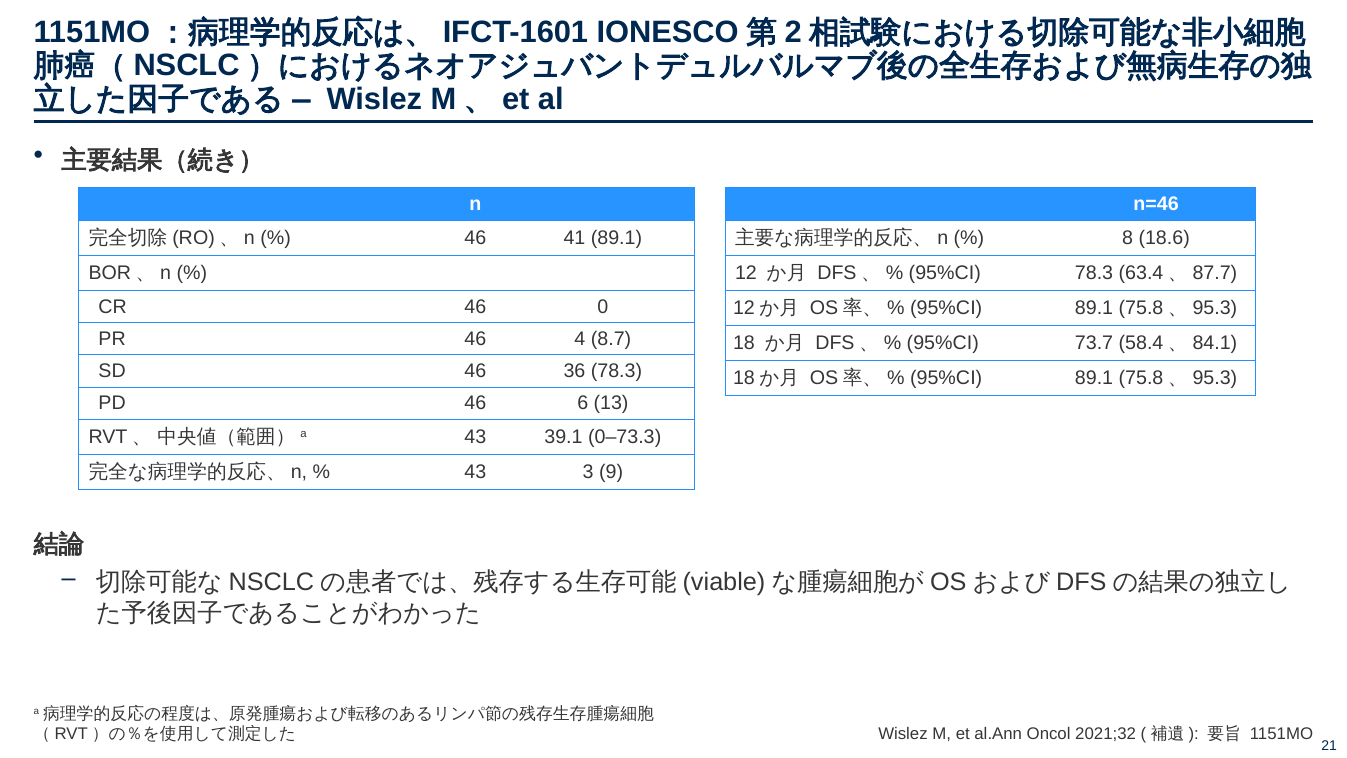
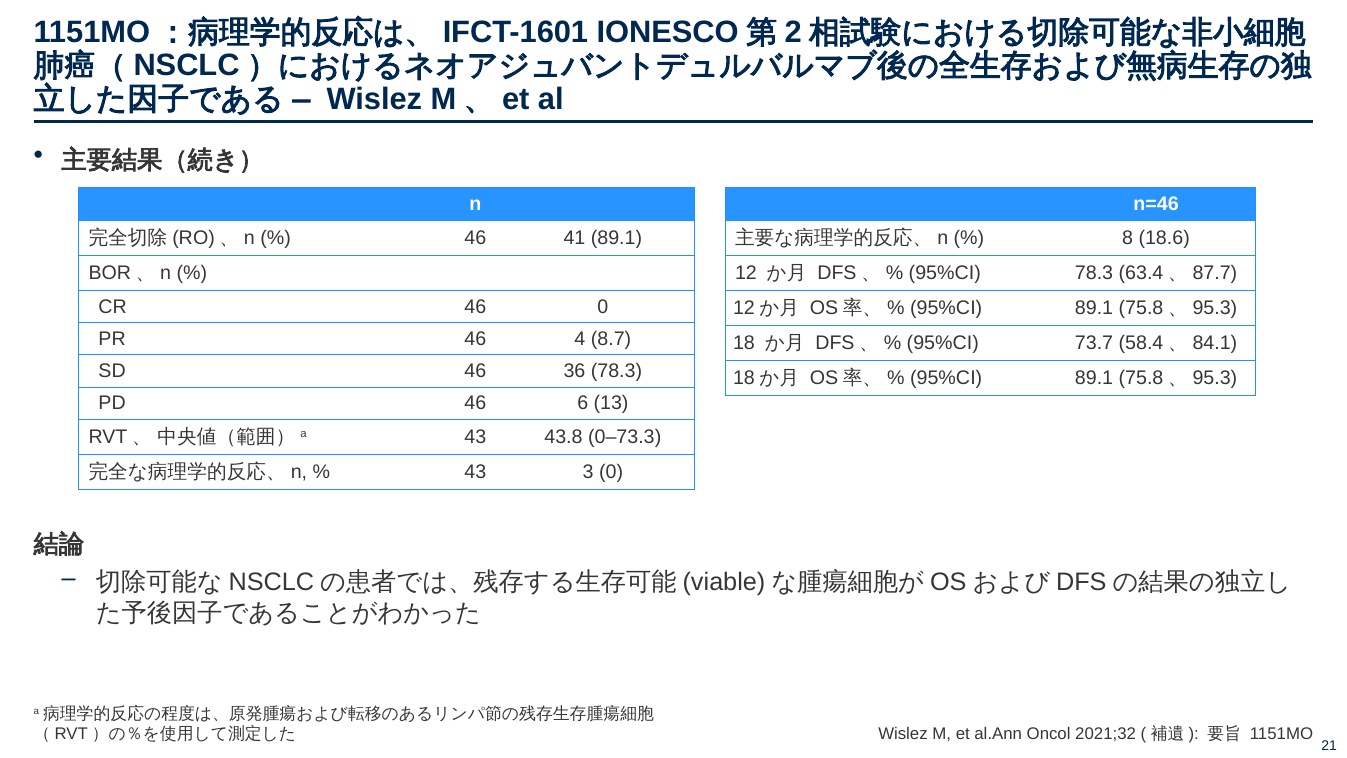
39.1: 39.1 -> 43.8 (563, 437)
3 9: 9 -> 0 (611, 472)
